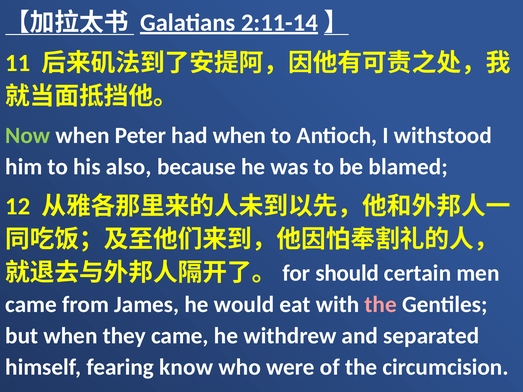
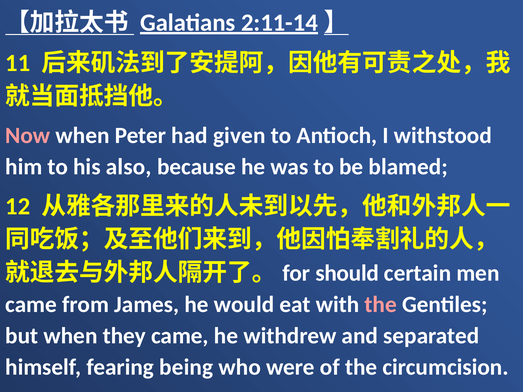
Now colour: light green -> pink (28, 136)
had when: when -> given (239, 136)
know: know -> being (186, 367)
